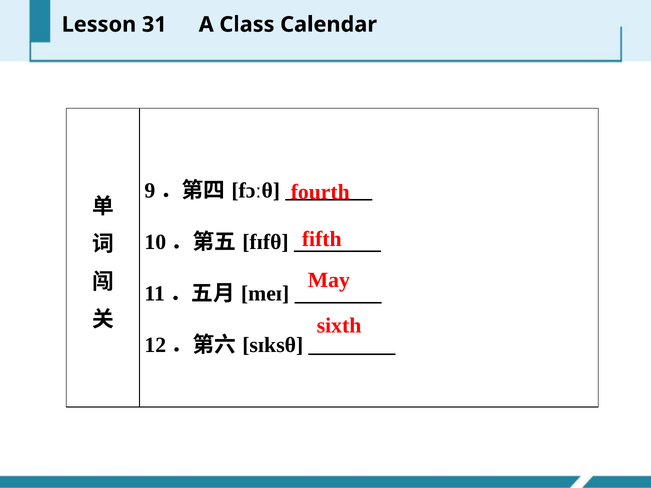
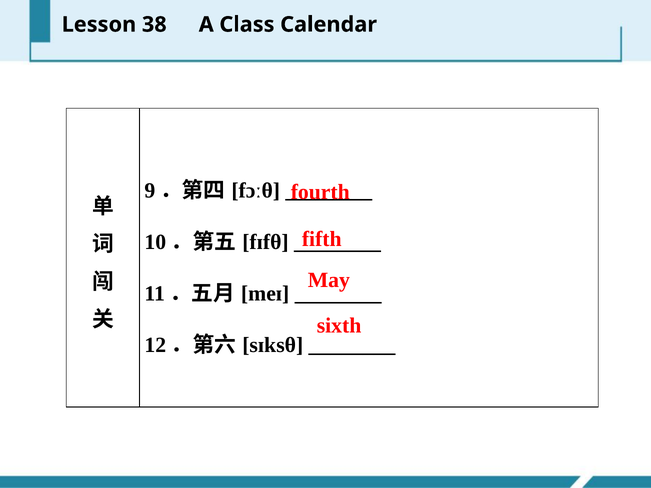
31: 31 -> 38 (154, 25)
